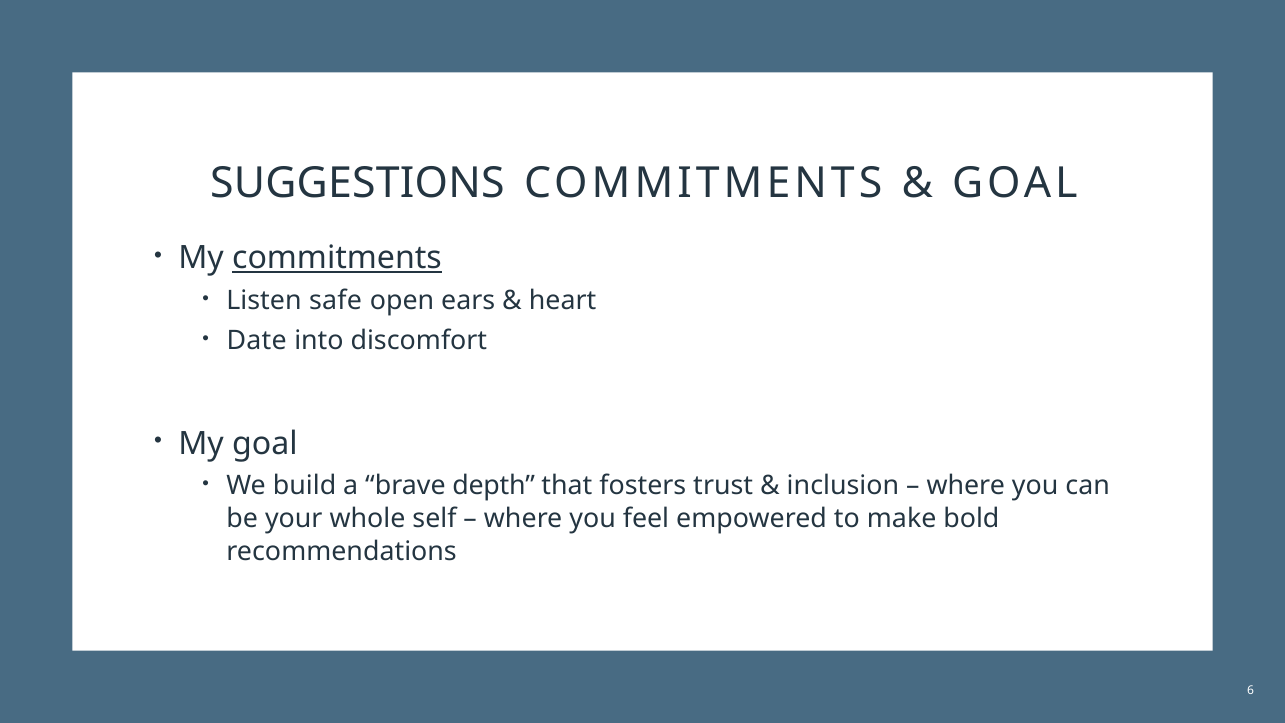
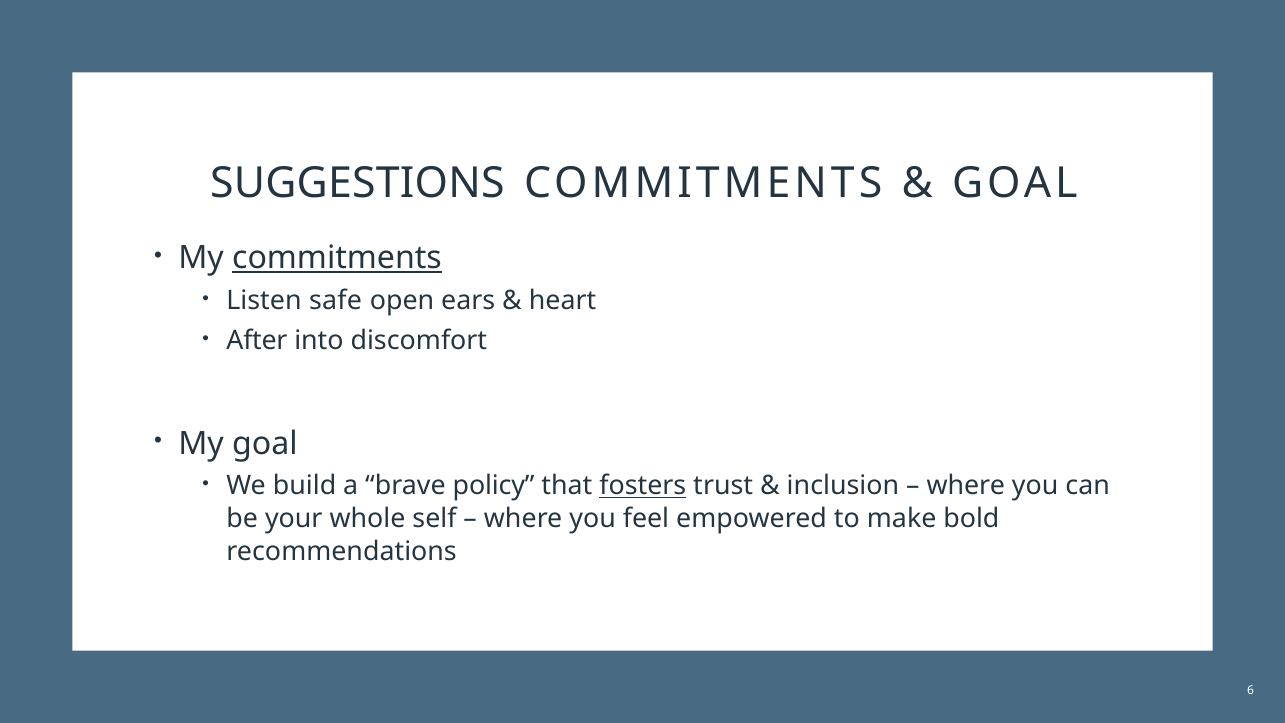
Date: Date -> After (257, 341)
depth: depth -> policy (494, 486)
fosters underline: none -> present (643, 486)
